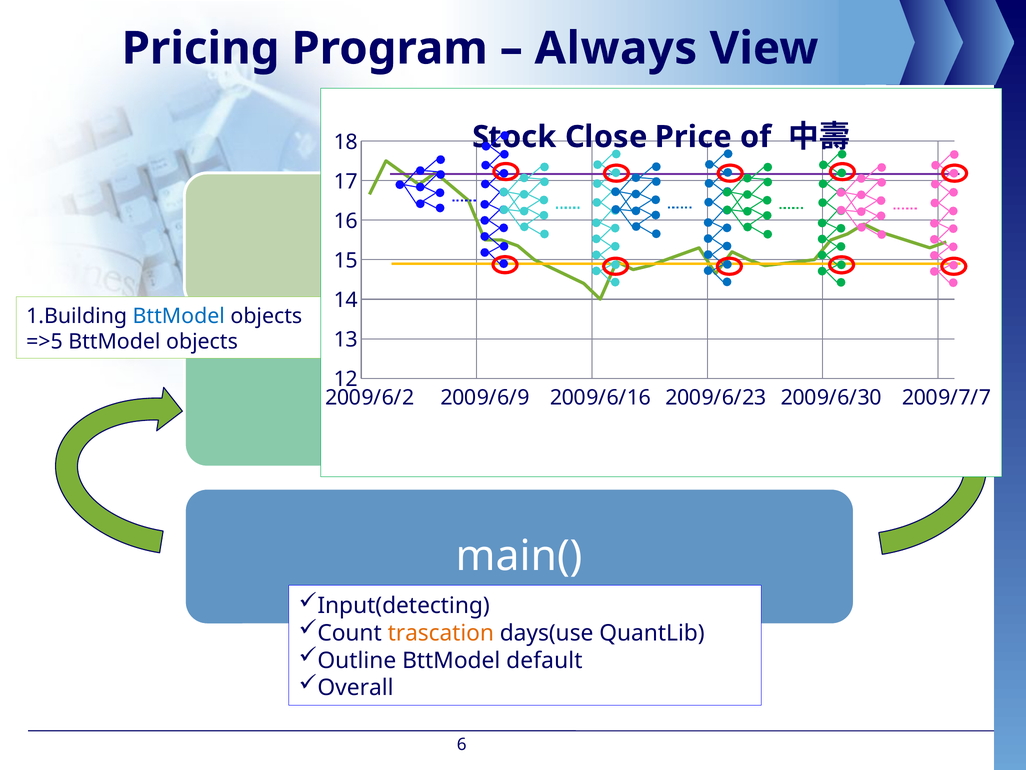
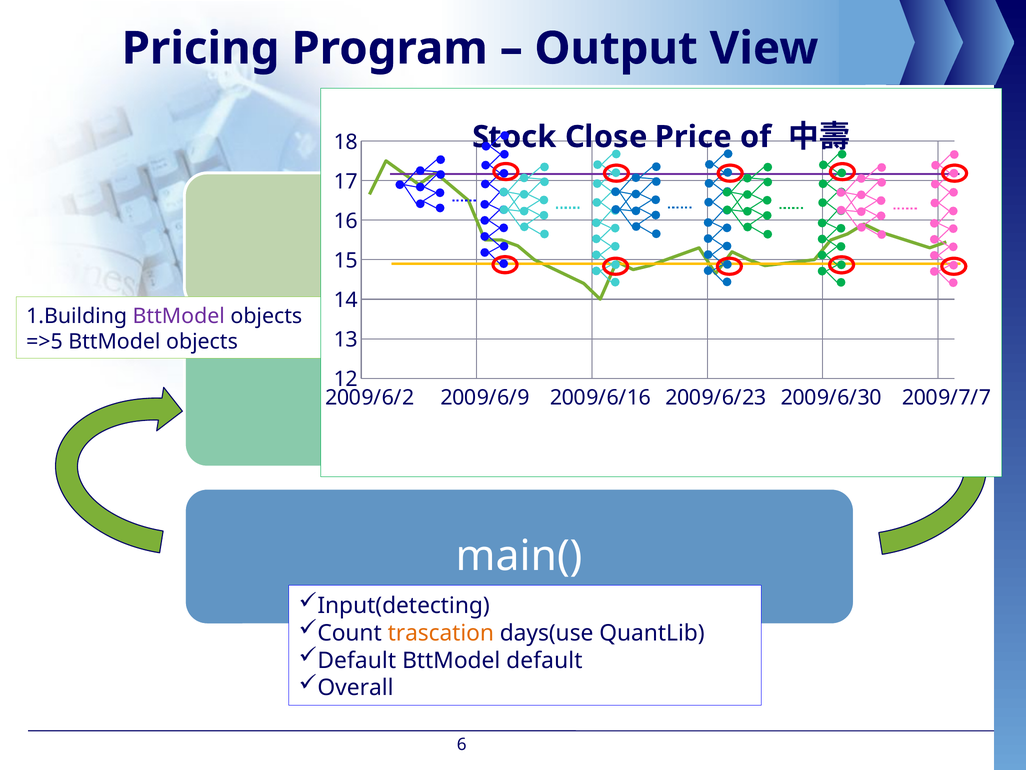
Always: Always -> Output (616, 48)
BttModel colour: blue -> purple (179, 316)
Outline: Outline -> Default (357, 660)
